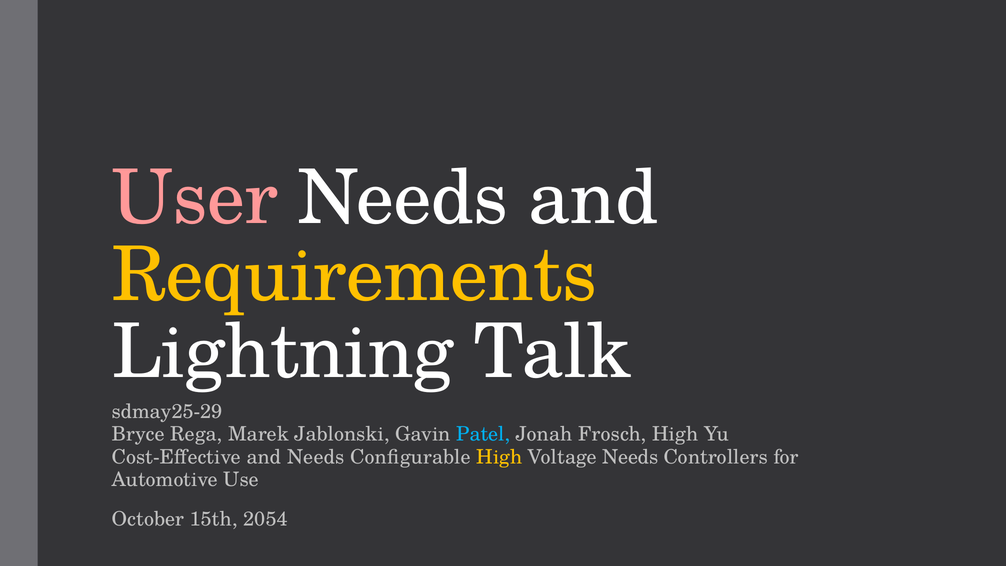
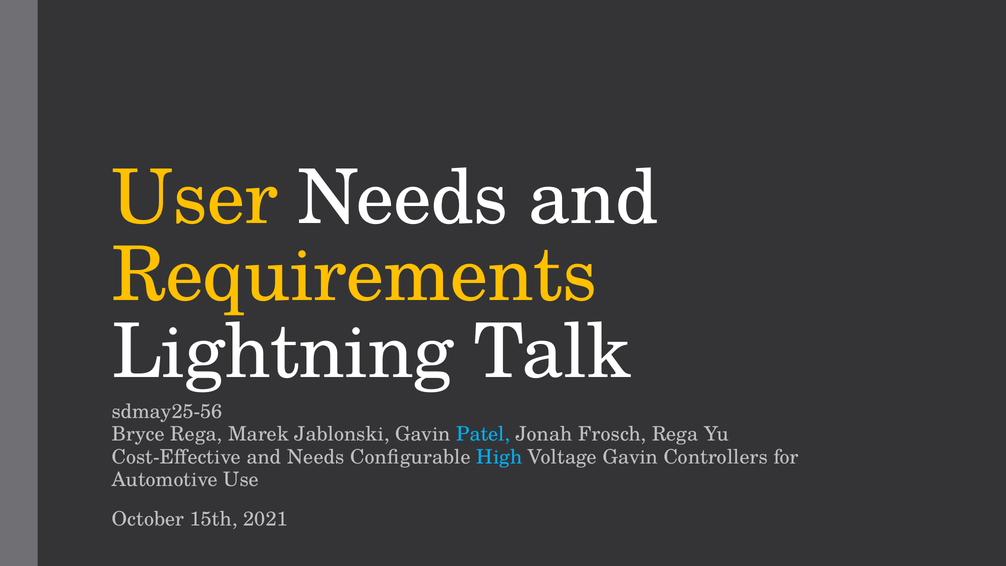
User colour: pink -> yellow (195, 198)
sdmay25-29: sdmay25-29 -> sdmay25-56 (167, 411)
Frosch High: High -> Rega (675, 434)
High colour: yellow -> light blue (499, 457)
Voltage Needs: Needs -> Gavin (630, 457)
2054: 2054 -> 2021 (265, 519)
